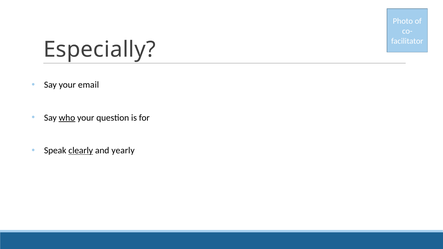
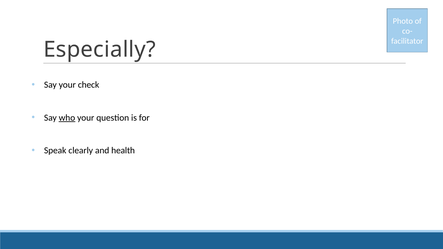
email: email -> check (89, 85)
clearly underline: present -> none (81, 151)
yearly: yearly -> health (123, 151)
